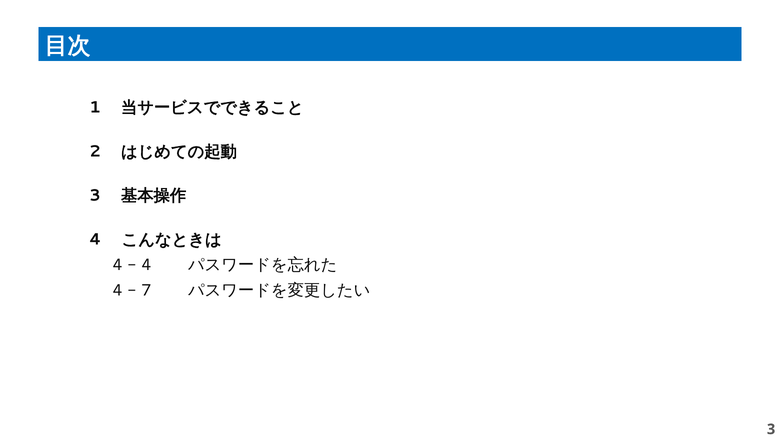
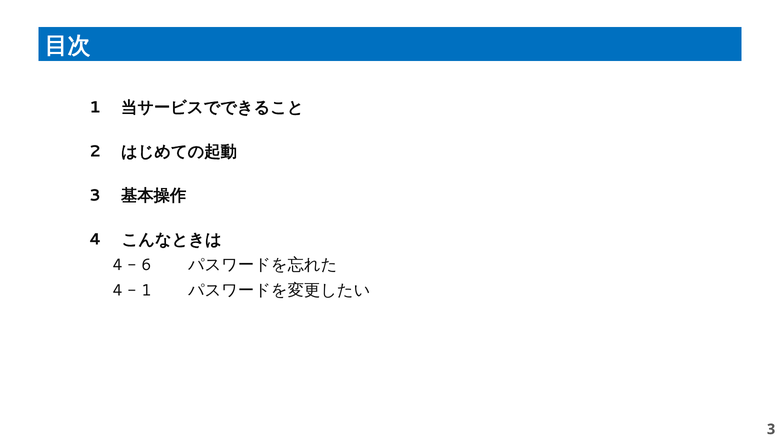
4: 4 -> 6 (146, 265)
7: 7 -> 1 (146, 290)
